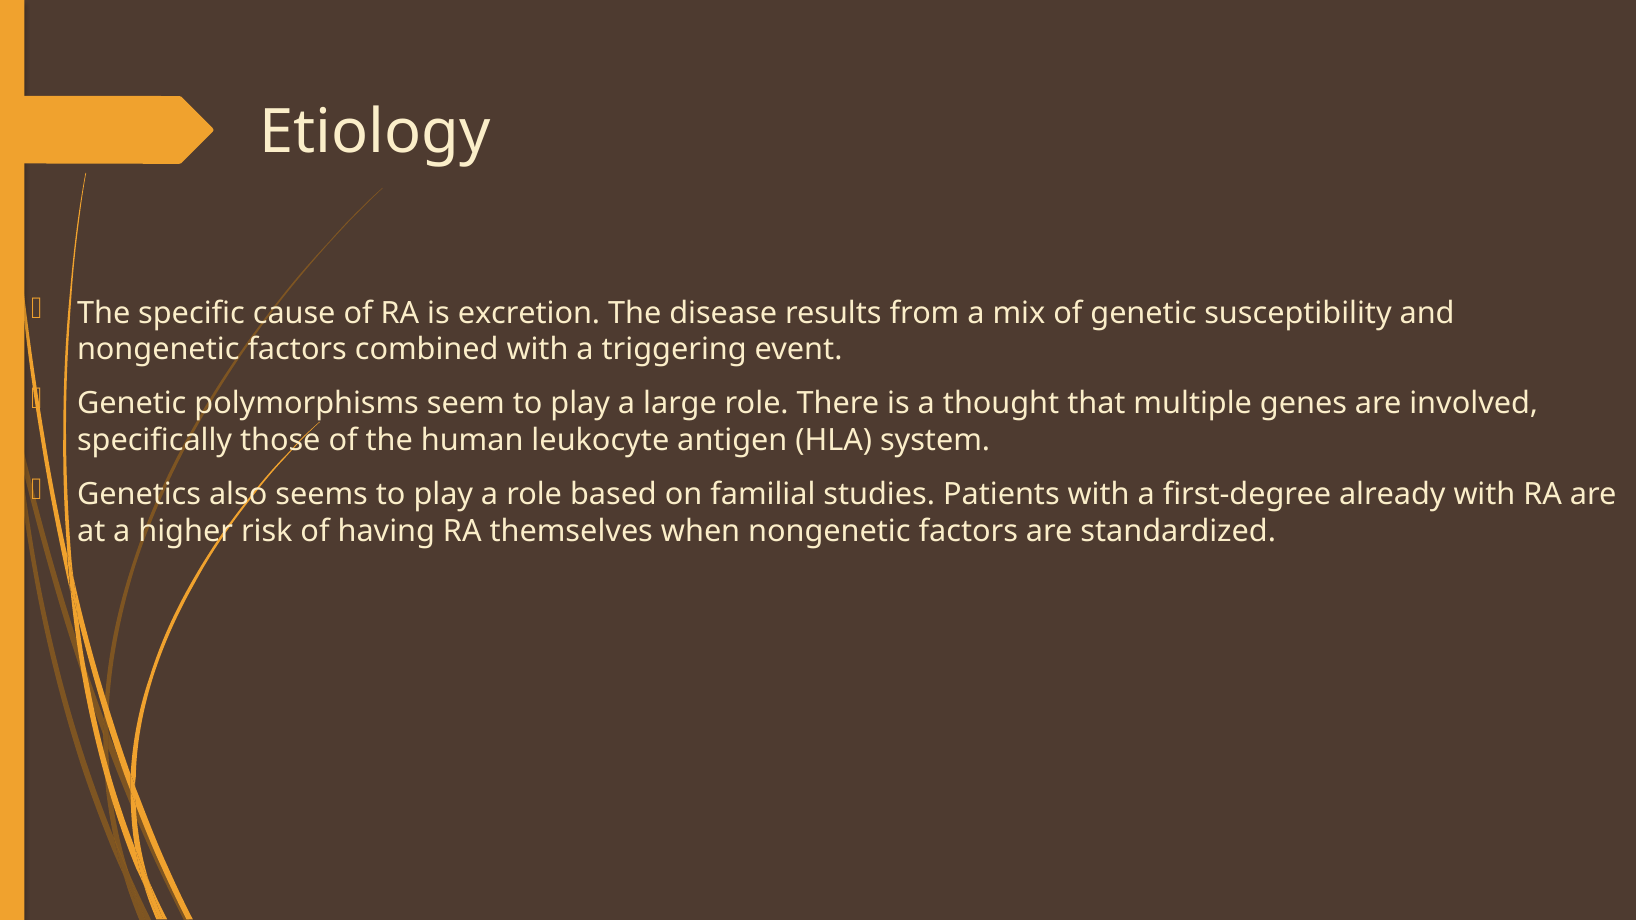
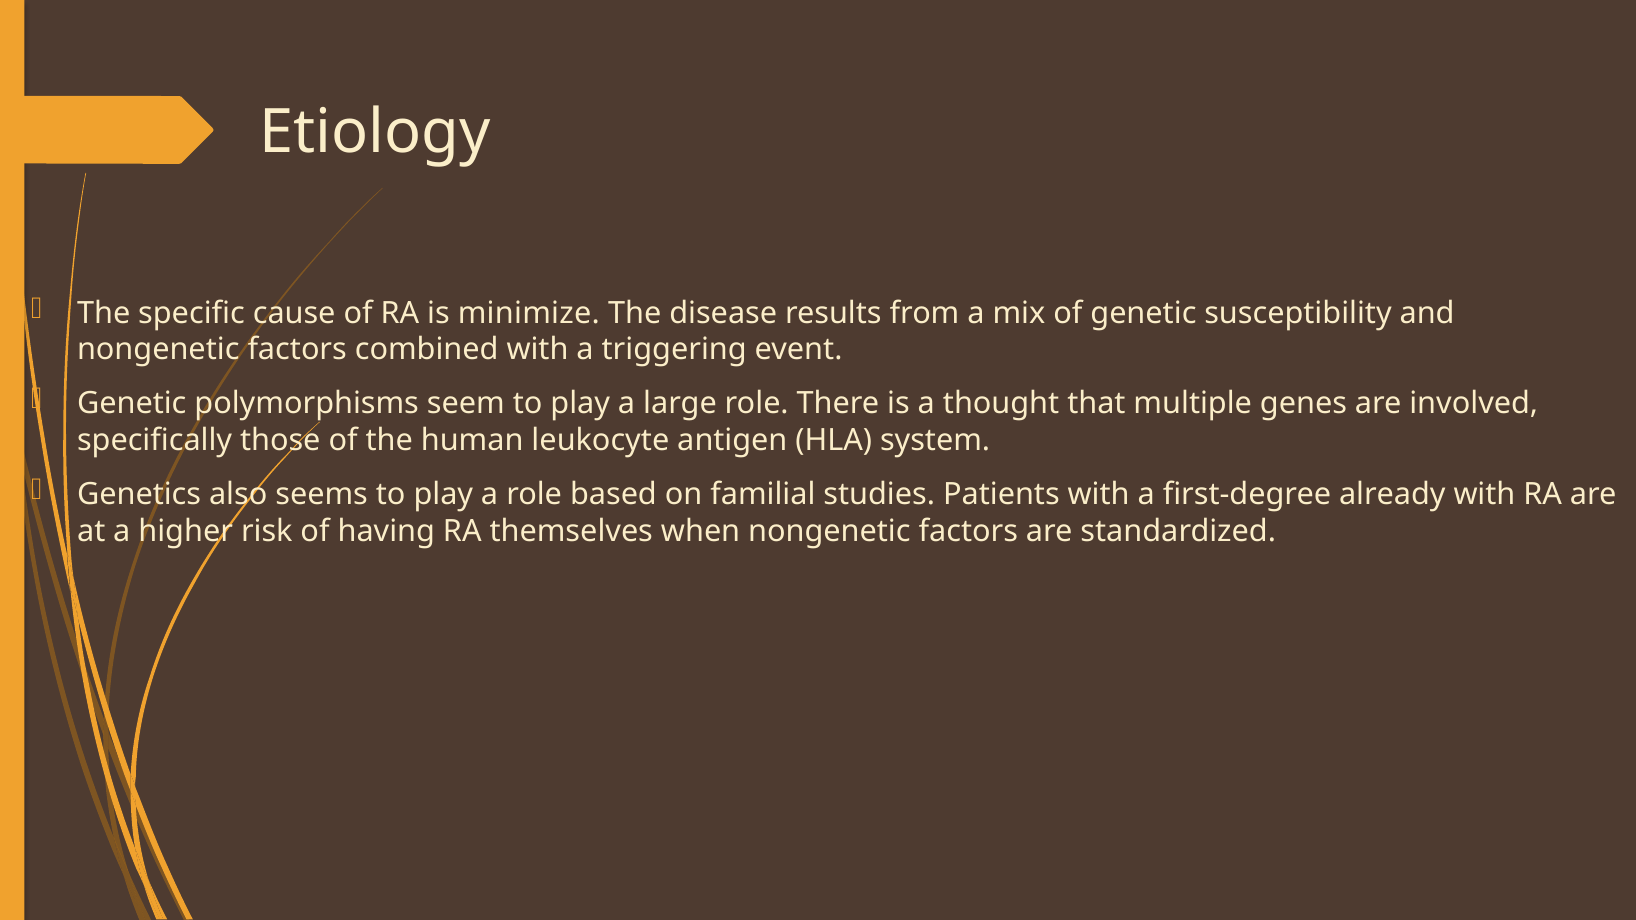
excretion: excretion -> minimize (529, 313)
